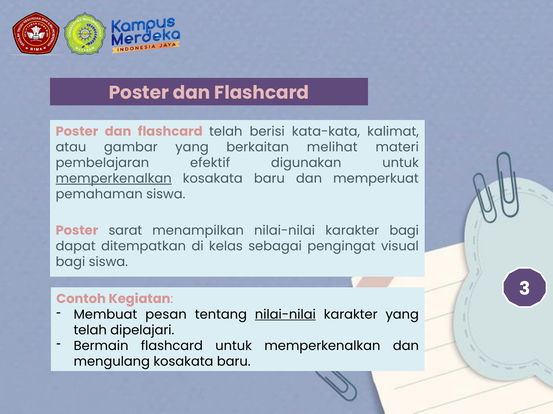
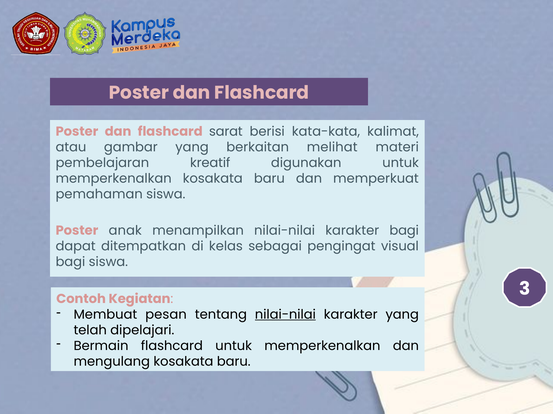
flashcard telah: telah -> sarat (226, 132)
efektif: efektif -> kreatif (210, 163)
memperkenalkan underline: present -> none (114, 179)
sarat: sarat -> anak (125, 231)
